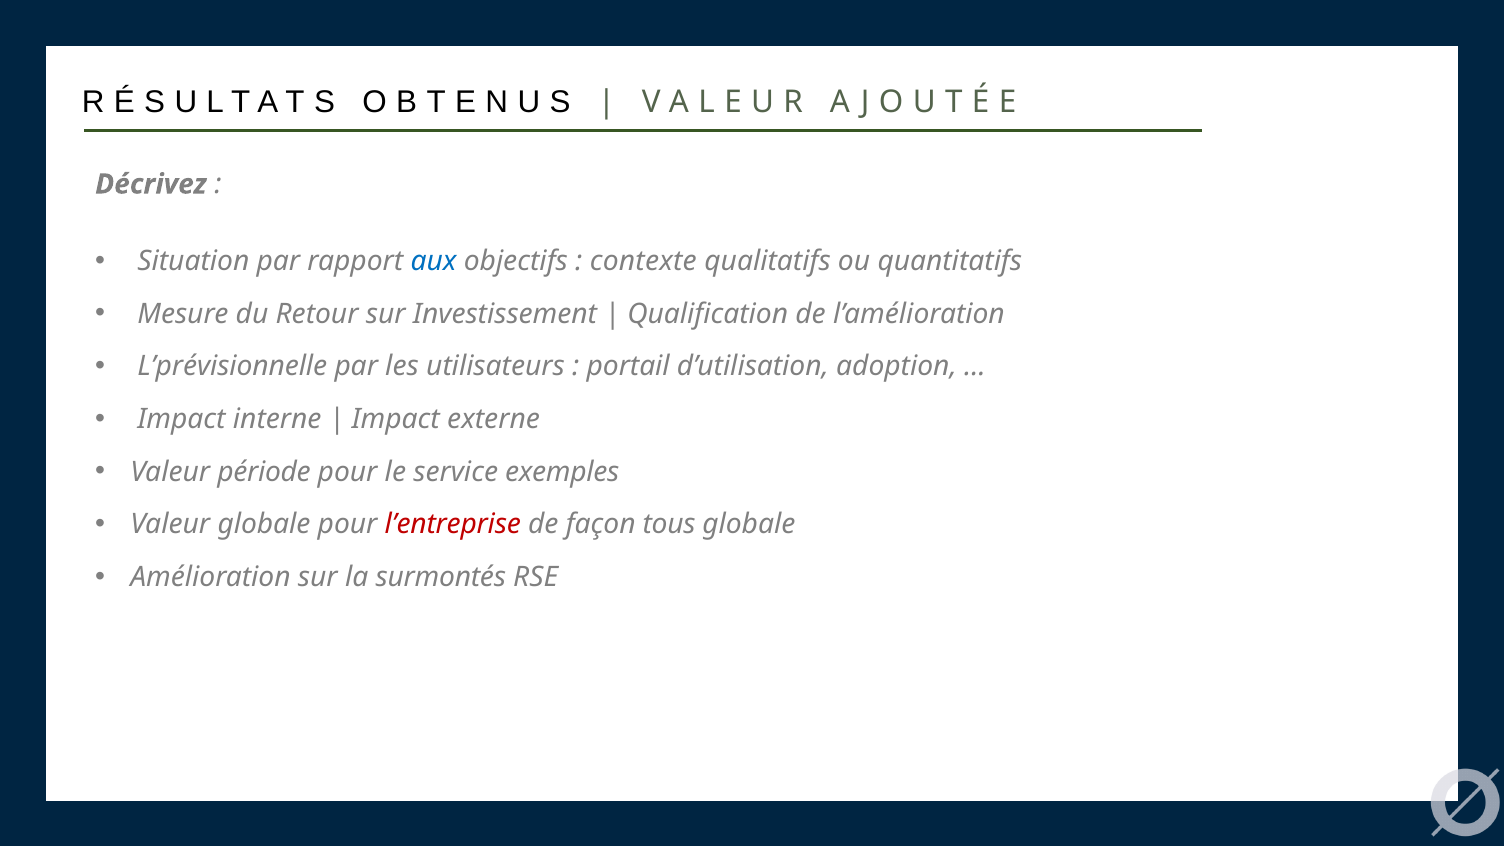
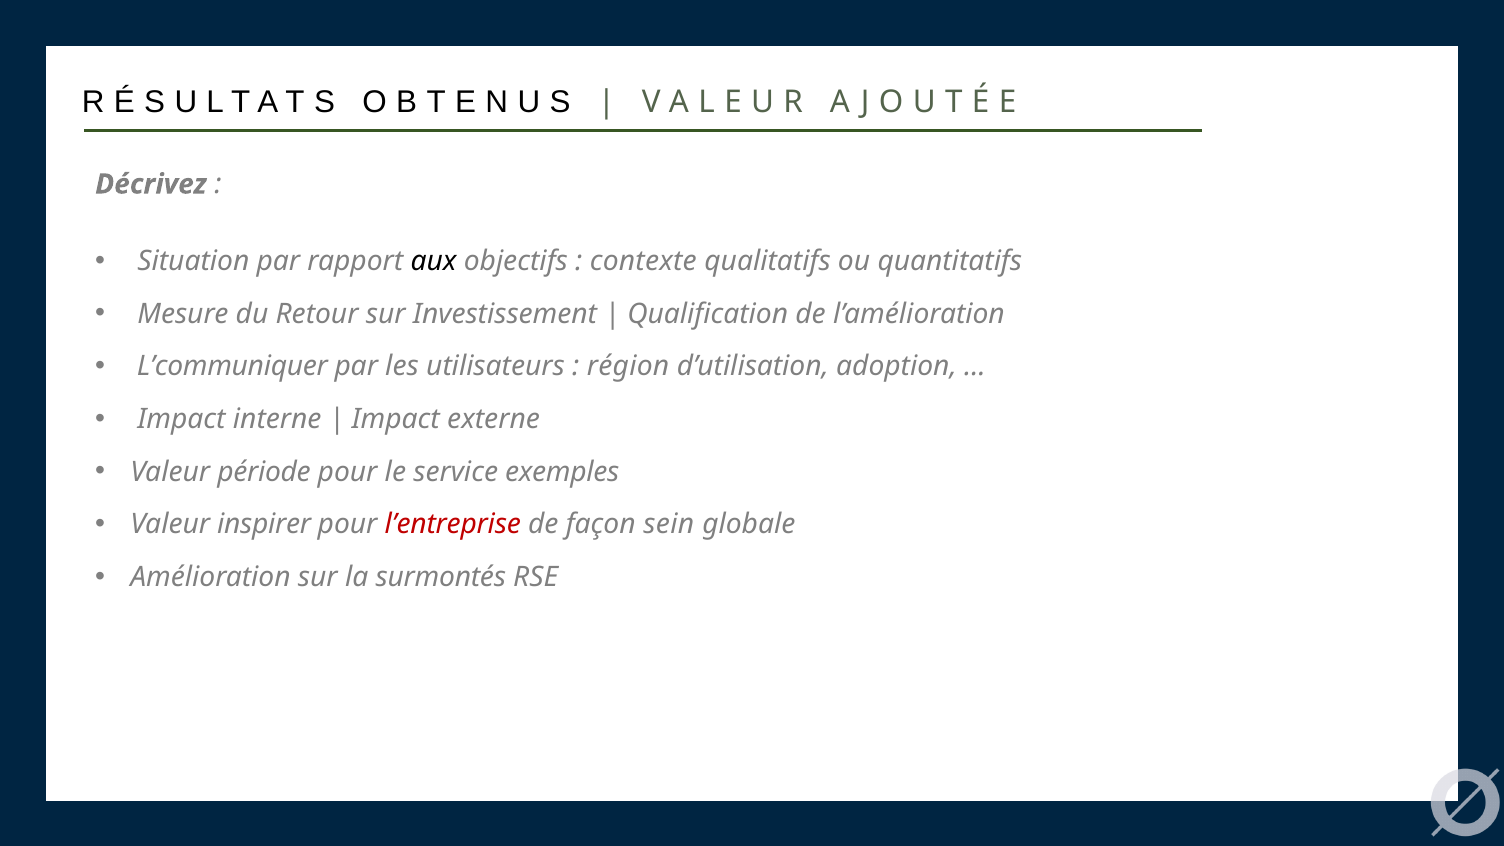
aux colour: blue -> black (434, 261)
L’prévisionnelle: L’prévisionnelle -> L’communiquer (232, 367)
portail: portail -> région (628, 367)
Valeur globale: globale -> inspirer (264, 525)
tous: tous -> sein (669, 525)
